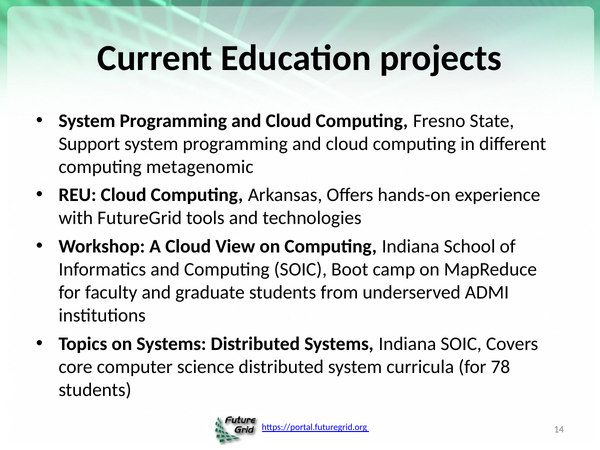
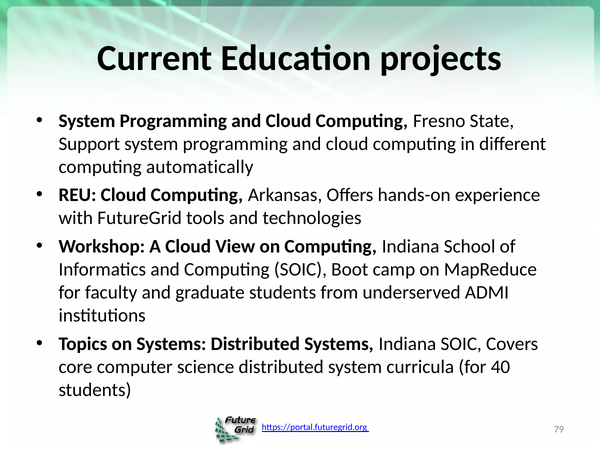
metagenomic: metagenomic -> automatically (200, 167)
78: 78 -> 40 (500, 367)
14: 14 -> 79 (559, 430)
